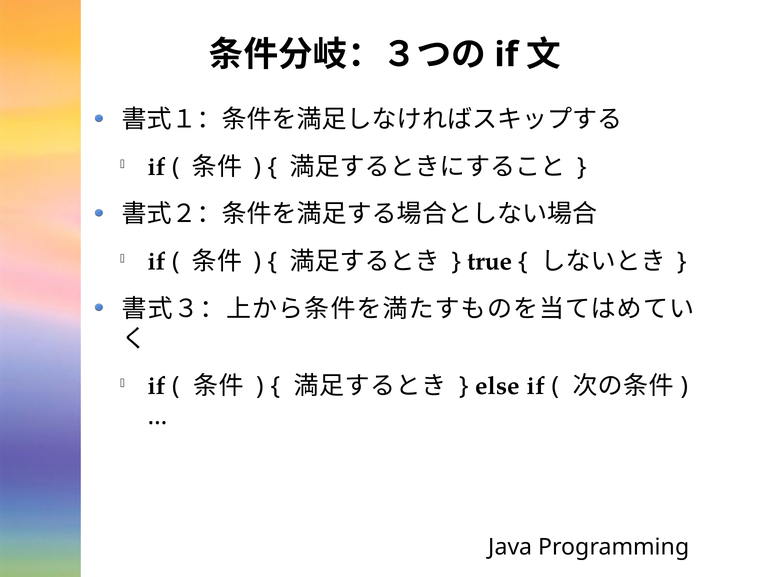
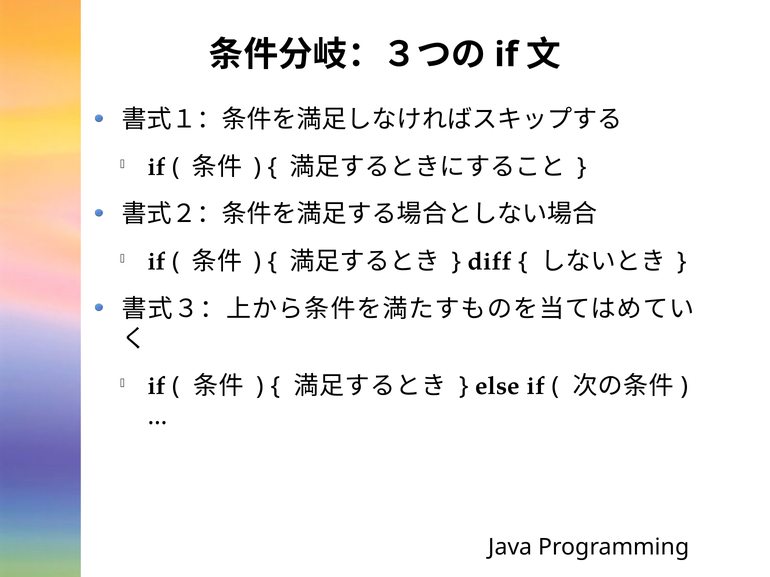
true: true -> diff (490, 262)
